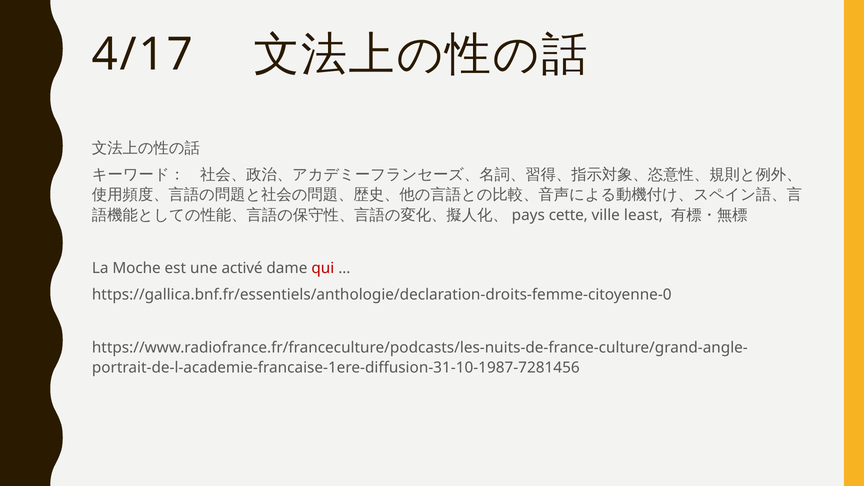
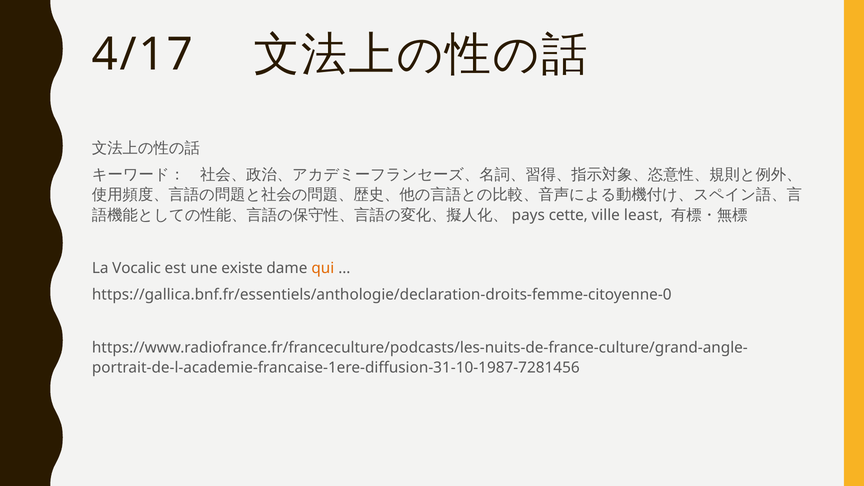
Moche: Moche -> Vocalic (137, 268)
activé: activé -> existe (242, 268)
qui colour: red -> orange (323, 268)
